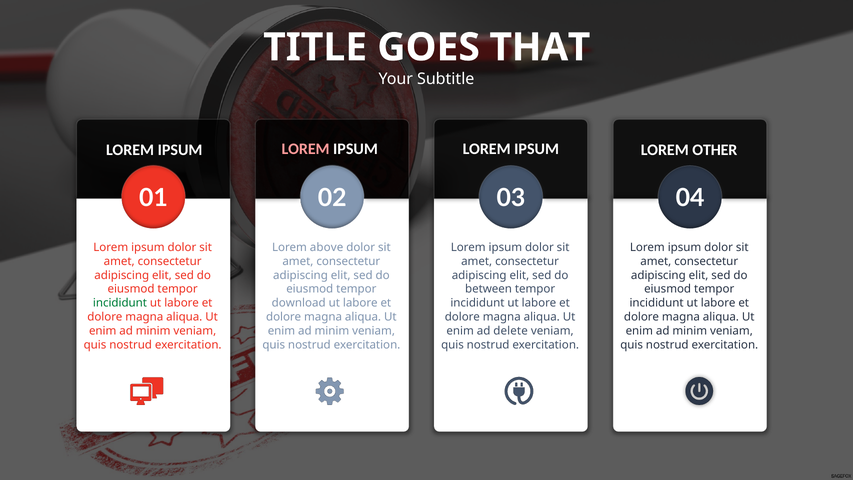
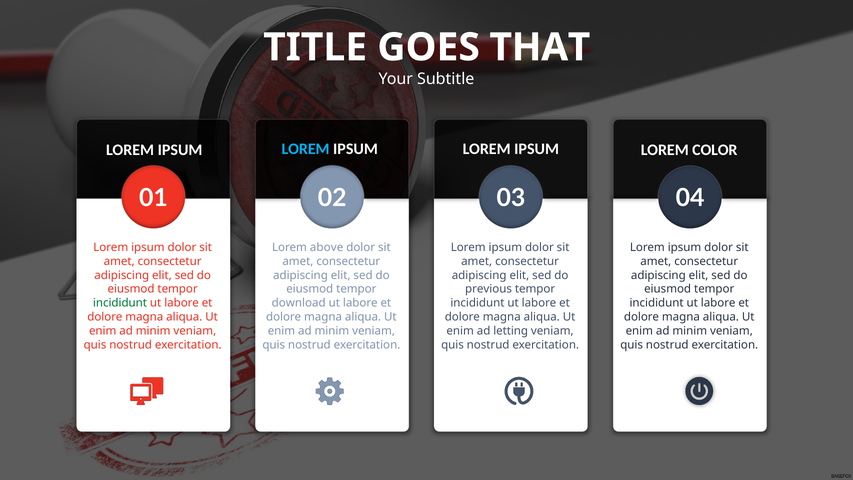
LOREM colour: pink -> light blue (306, 149)
OTHER: OTHER -> COLOR (715, 150)
between: between -> previous (488, 289)
delete: delete -> letting (511, 331)
